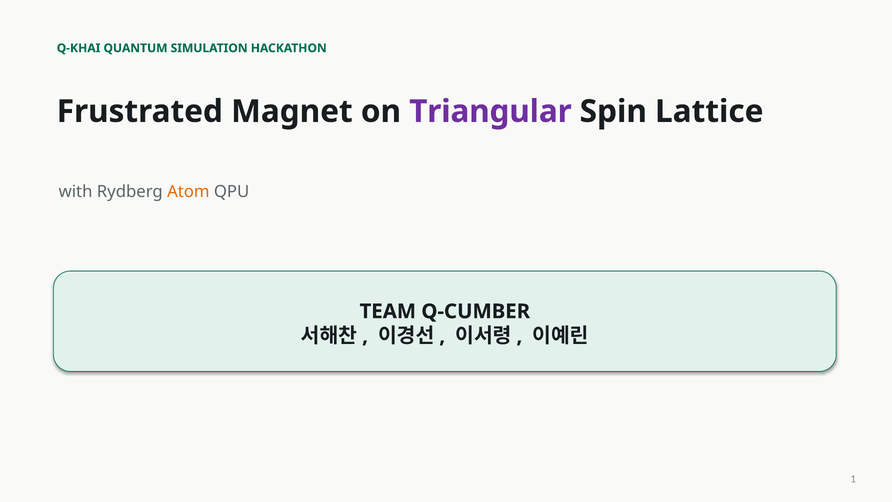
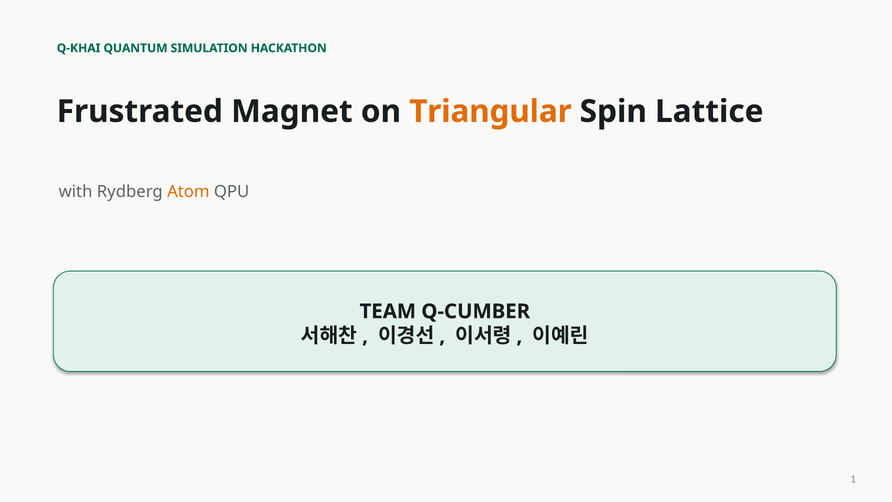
Triangular colour: purple -> orange (490, 111)
